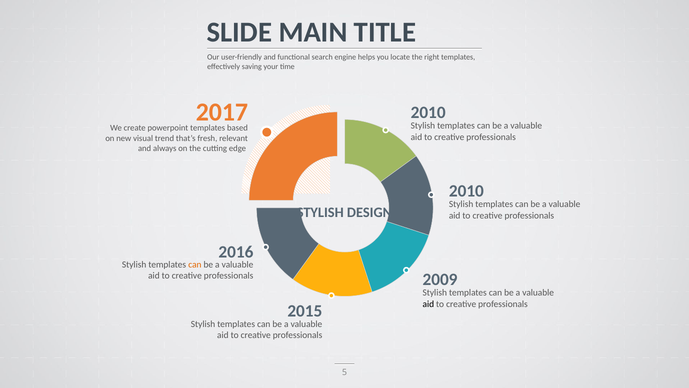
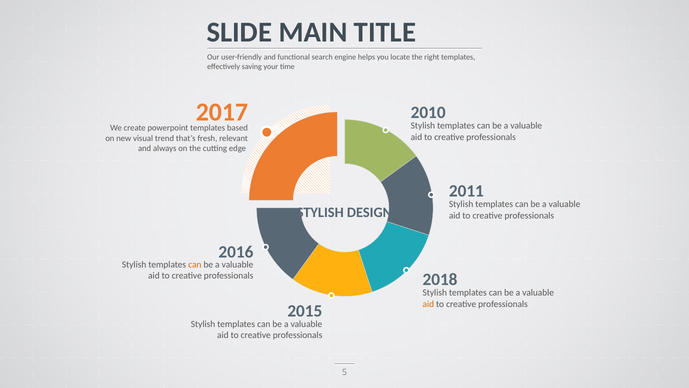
2010: 2010 -> 2011 (466, 191)
2009: 2009 -> 2018 (440, 279)
aid colour: black -> orange (428, 304)
